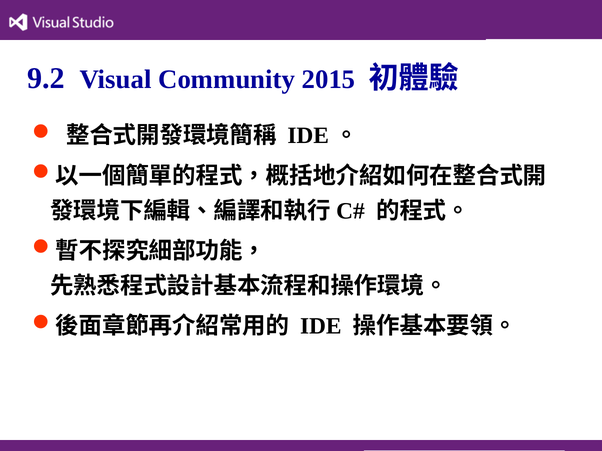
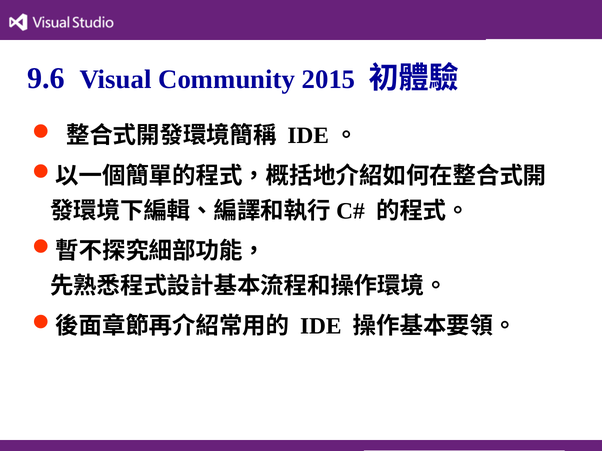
9.2: 9.2 -> 9.6 (46, 78)
